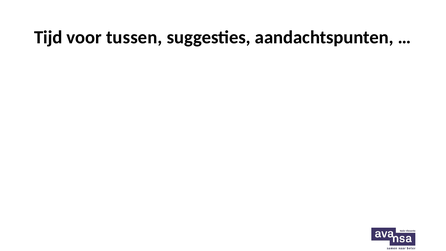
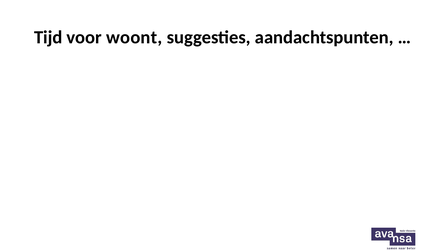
tussen: tussen -> woont (134, 37)
